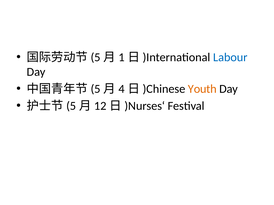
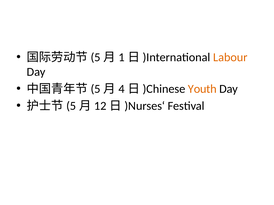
Labour colour: blue -> orange (230, 57)
